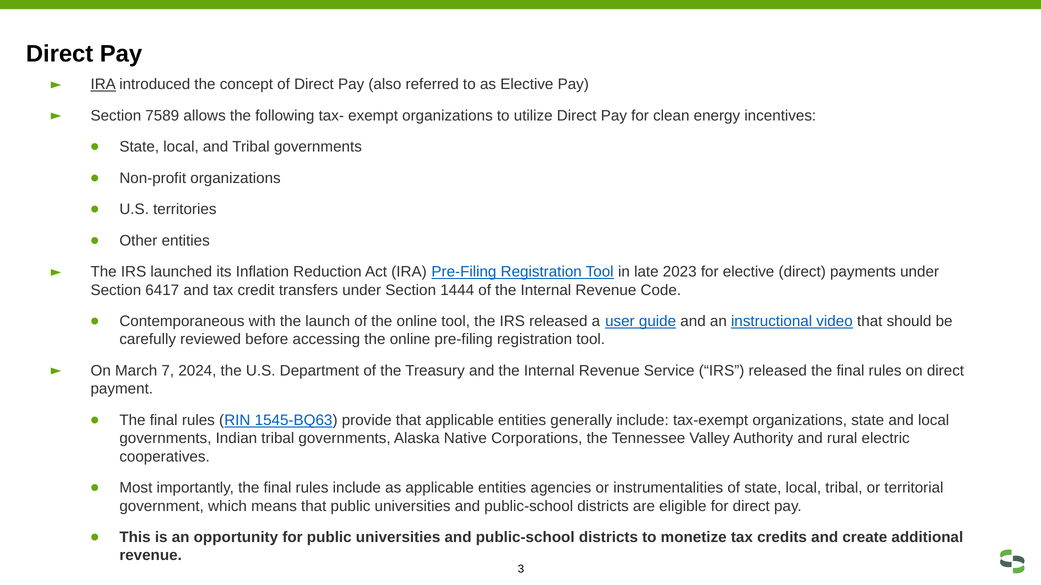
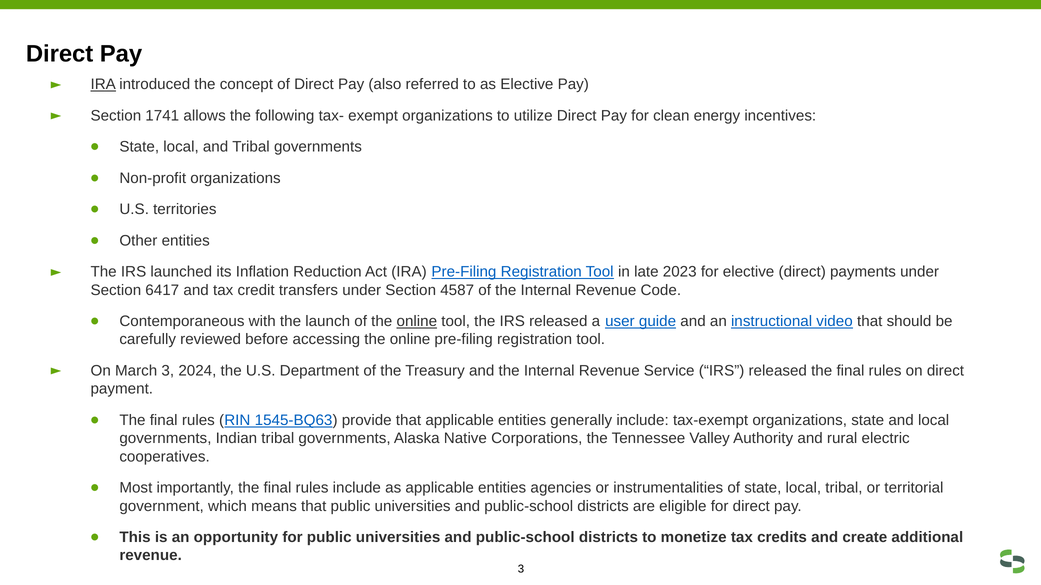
7589: 7589 -> 1741 (162, 116)
1444: 1444 -> 4587 (457, 290)
online underline: none -> present (417, 322)
March 7: 7 -> 3 (168, 371)
